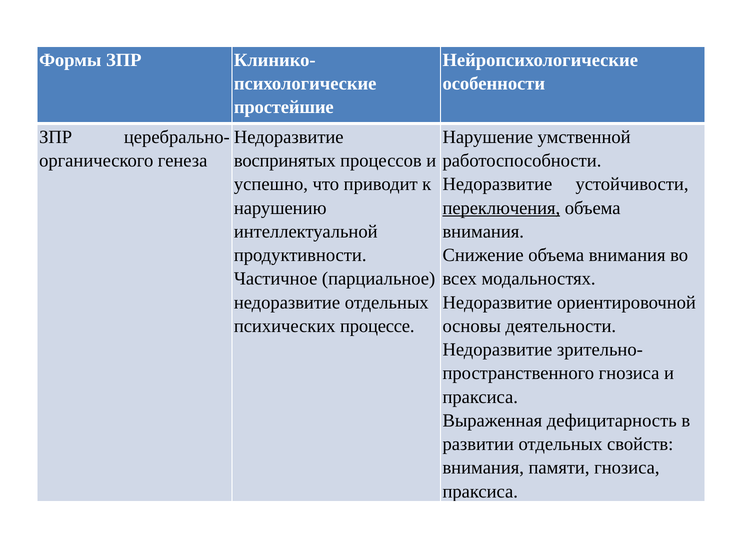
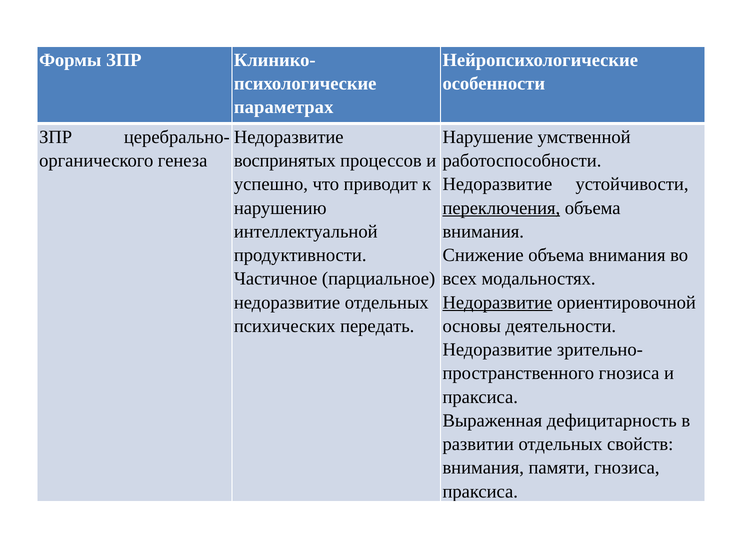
простейшие: простейшие -> параметрах (284, 107)
Недоразвитие underline: none -> present (497, 302)
процессе: процессе -> передать (377, 326)
